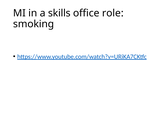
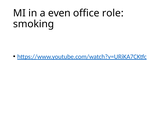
skills: skills -> even (59, 13)
